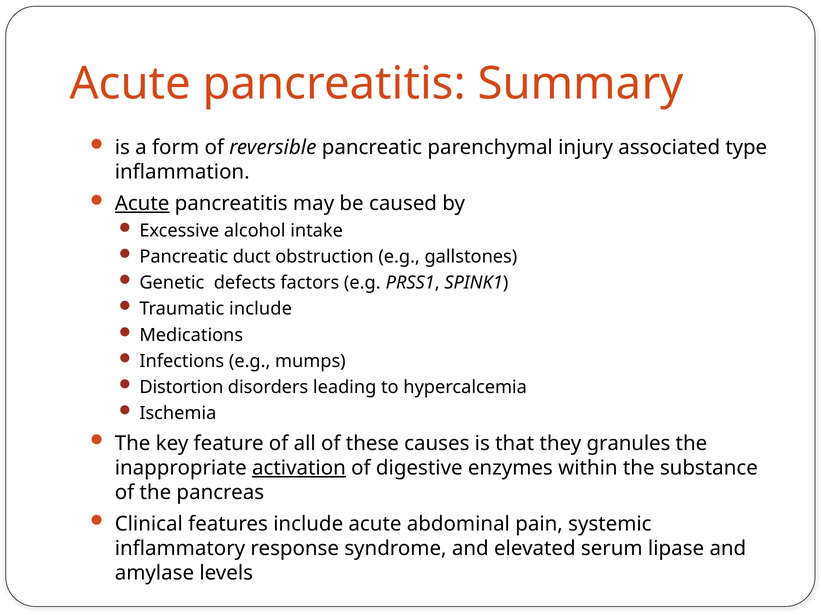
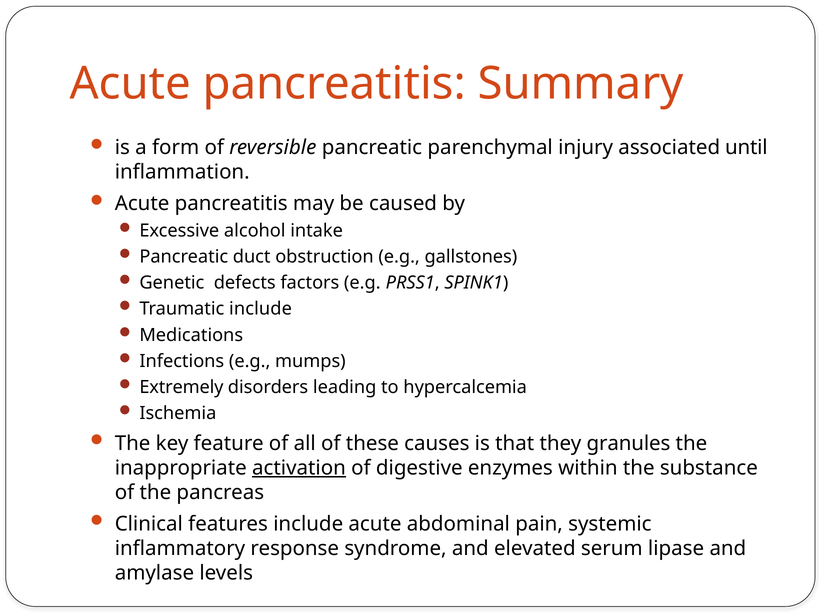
type: type -> until (746, 148)
Acute underline: present -> none (142, 204)
Distortion: Distortion -> Extremely (181, 388)
